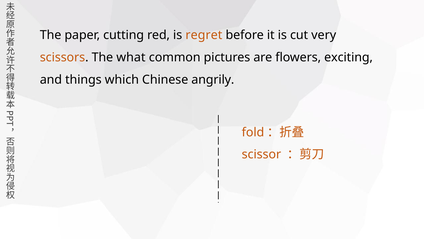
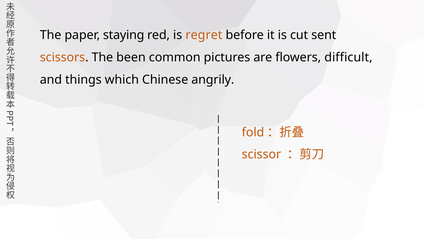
cutting: cutting -> staying (124, 35)
very: very -> sent (324, 35)
what: what -> been (131, 57)
exciting: exciting -> difficult (348, 57)
